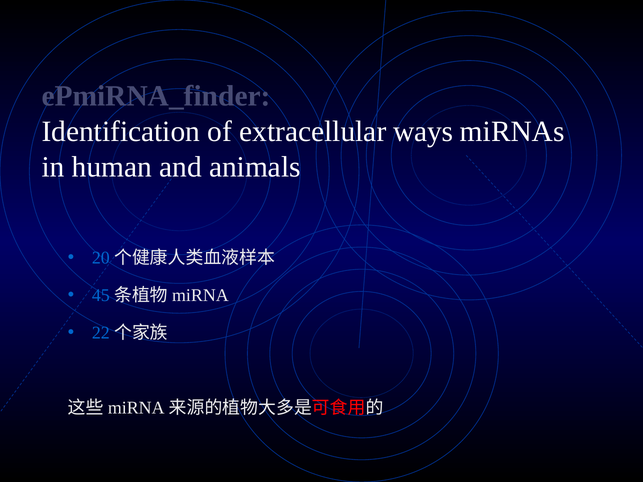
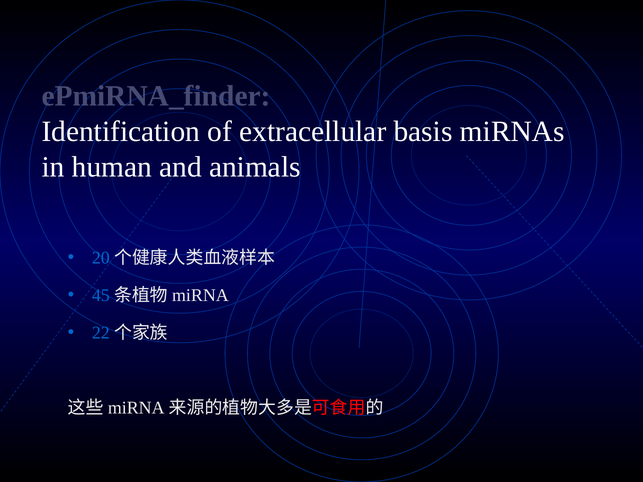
ways: ways -> basis (423, 132)
